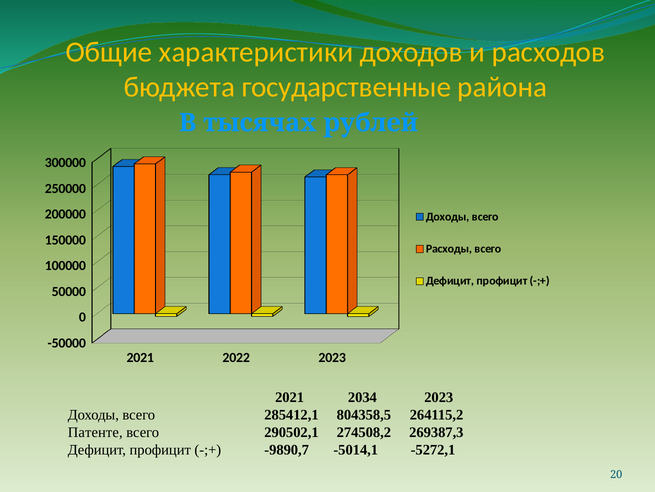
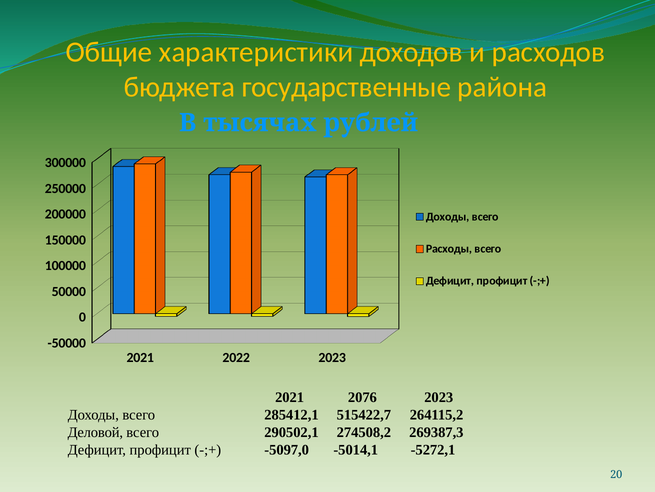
2034: 2034 -> 2076 (362, 397)
804358,5: 804358,5 -> 515422,7 (364, 414)
Патенте: Патенте -> Деловой (95, 432)
-9890,7: -9890,7 -> -5097,0 (287, 449)
